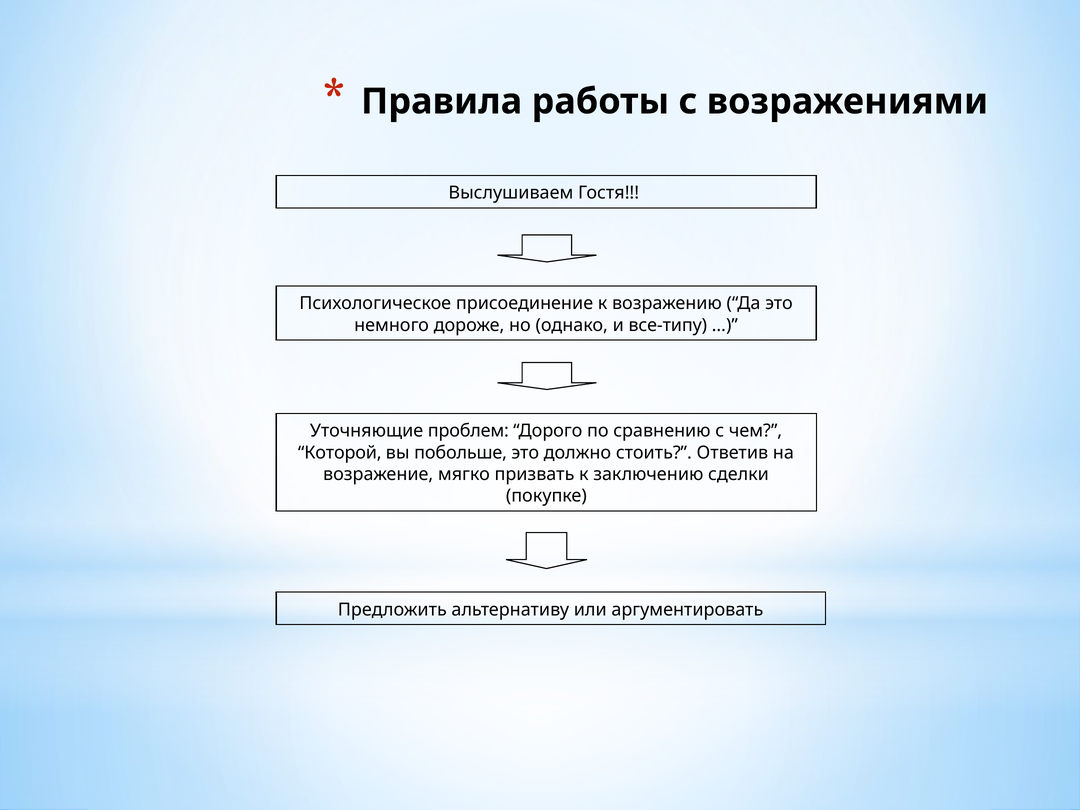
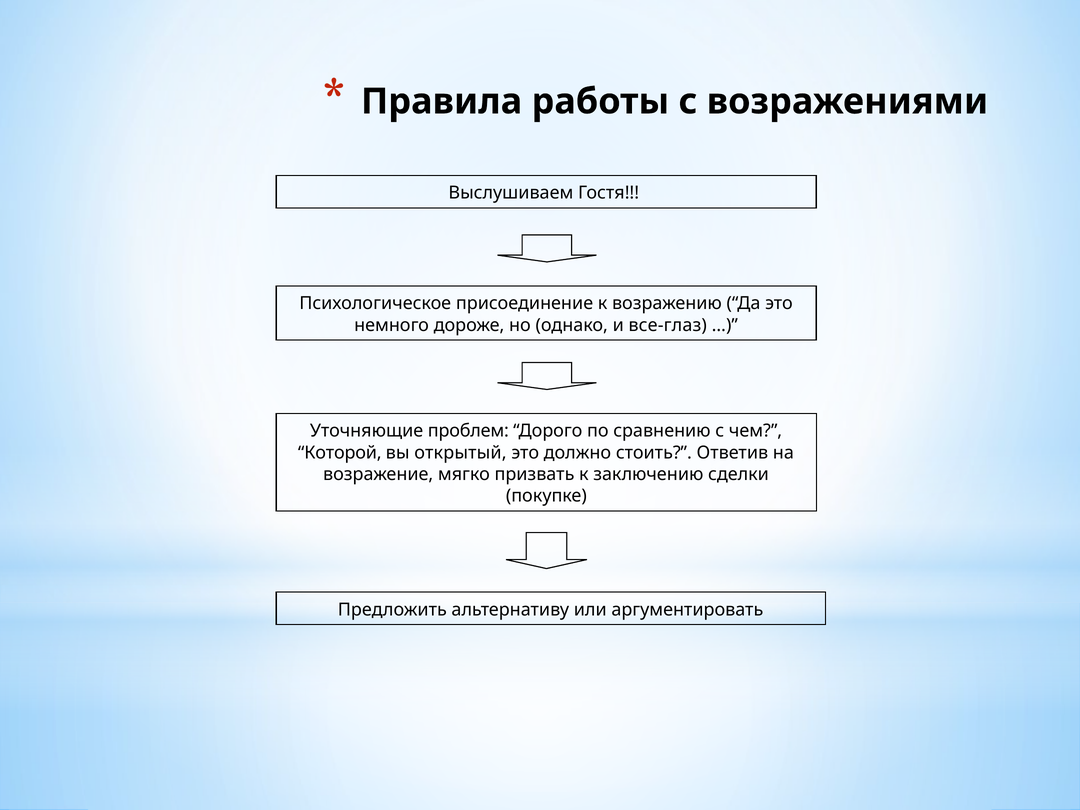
все-типу: все-типу -> все-глаз (668, 325)
побольше: побольше -> открытый (460, 453)
